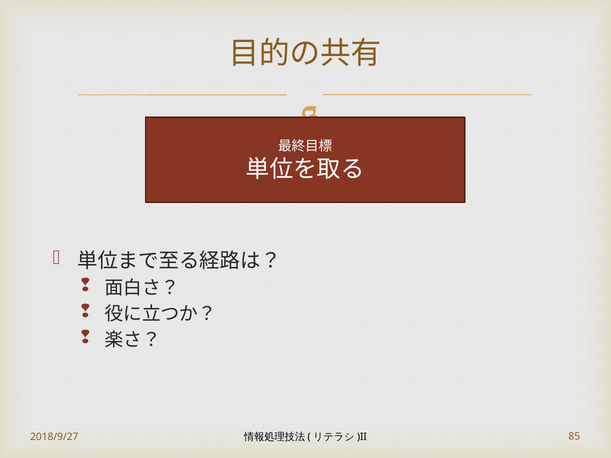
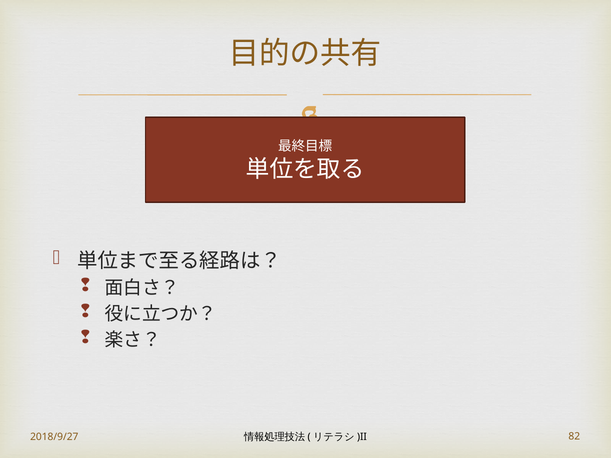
85: 85 -> 82 (574, 436)
